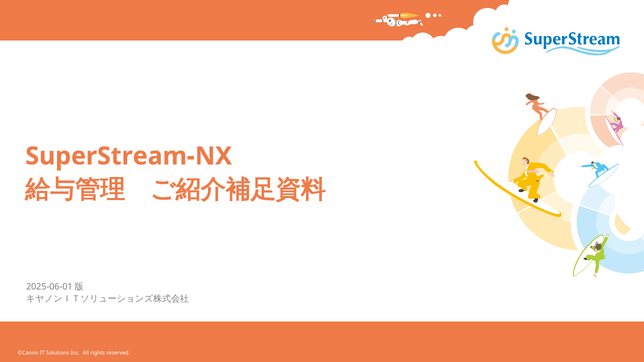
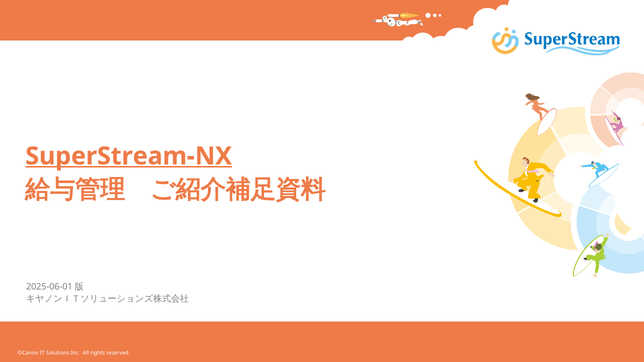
SuperStream-NX underline: none -> present (129, 156)
